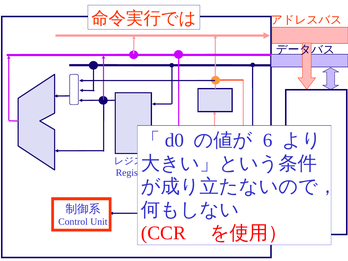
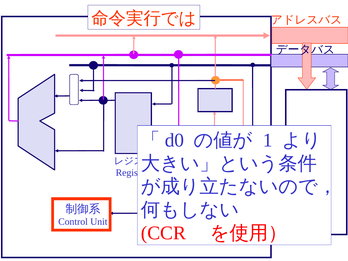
6: 6 -> 1 (268, 140)
